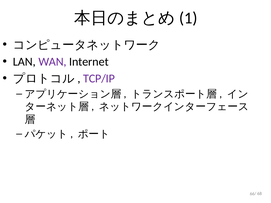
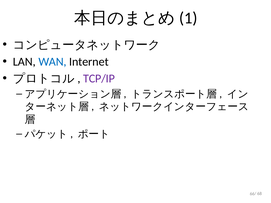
WAN colour: purple -> blue (52, 62)
